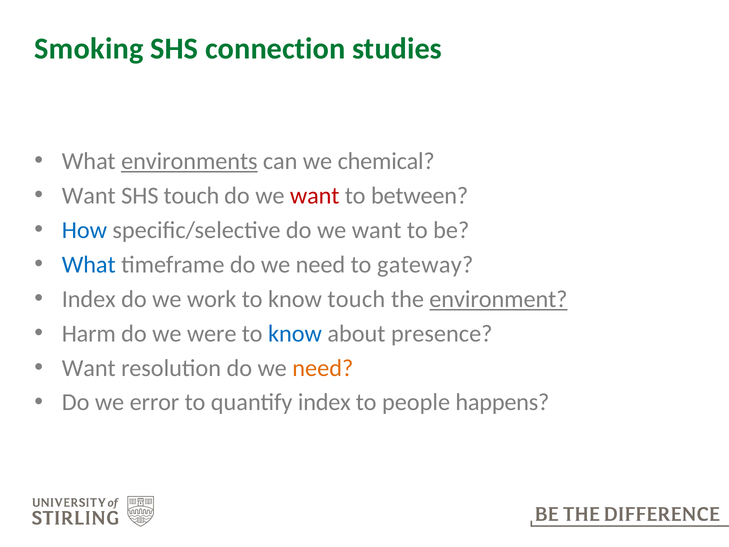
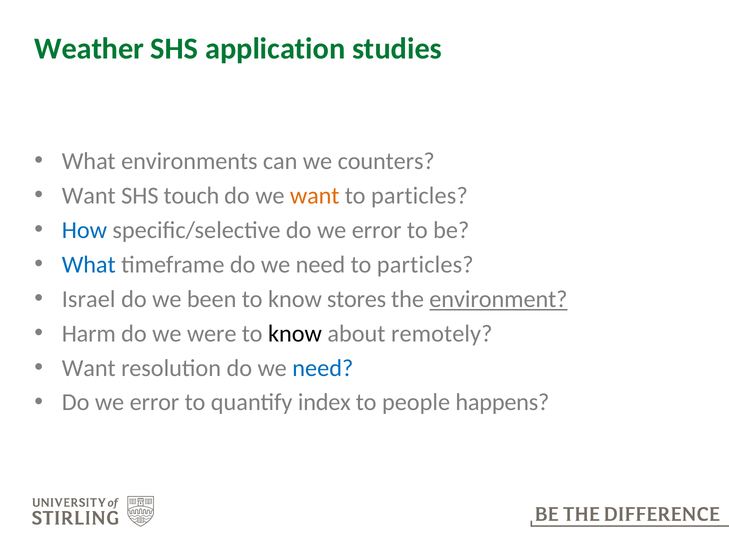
Smoking: Smoking -> Weather (89, 49)
connection: connection -> application (275, 49)
environments underline: present -> none (189, 161)
chemical: chemical -> counters (386, 161)
want colour: red -> orange (315, 196)
between: between -> particles (419, 196)
specific/selective do we want: want -> error (377, 230)
gateway: gateway -> particles (425, 264)
Index: Index -> Israel (89, 299)
work: work -> been (212, 299)
know touch: touch -> stores (357, 299)
know colour: blue -> black (295, 333)
presence: presence -> remotely (442, 333)
need colour: orange -> blue (323, 368)
